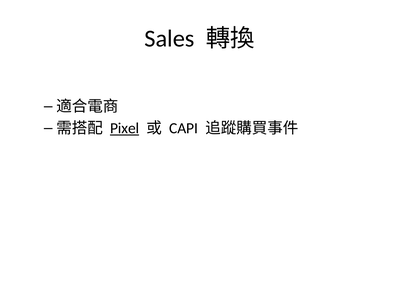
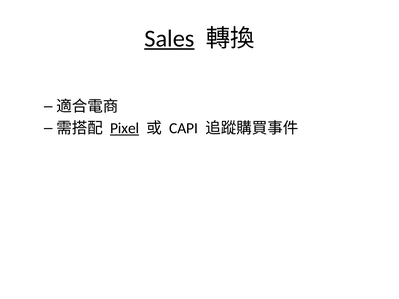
Sales underline: none -> present (169, 39)
